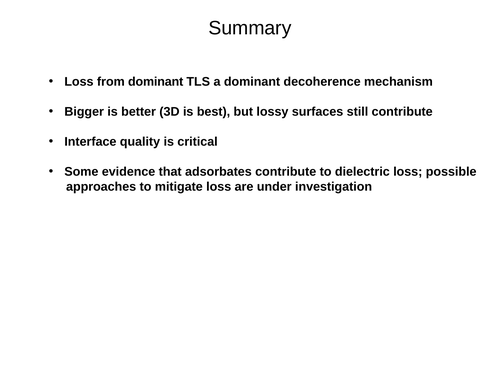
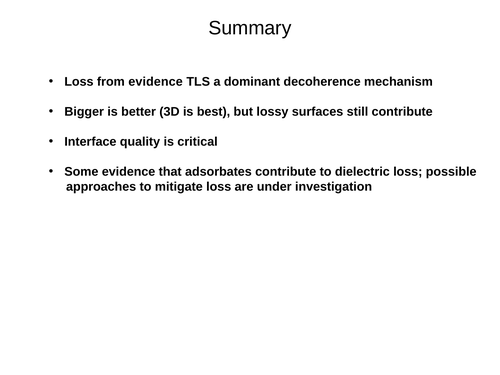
from dominant: dominant -> evidence (156, 82)
